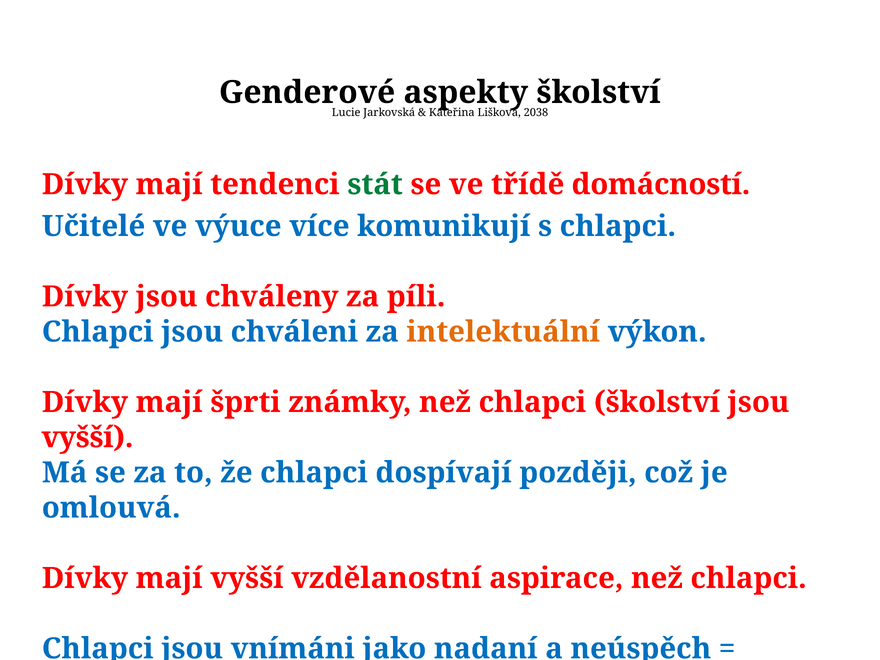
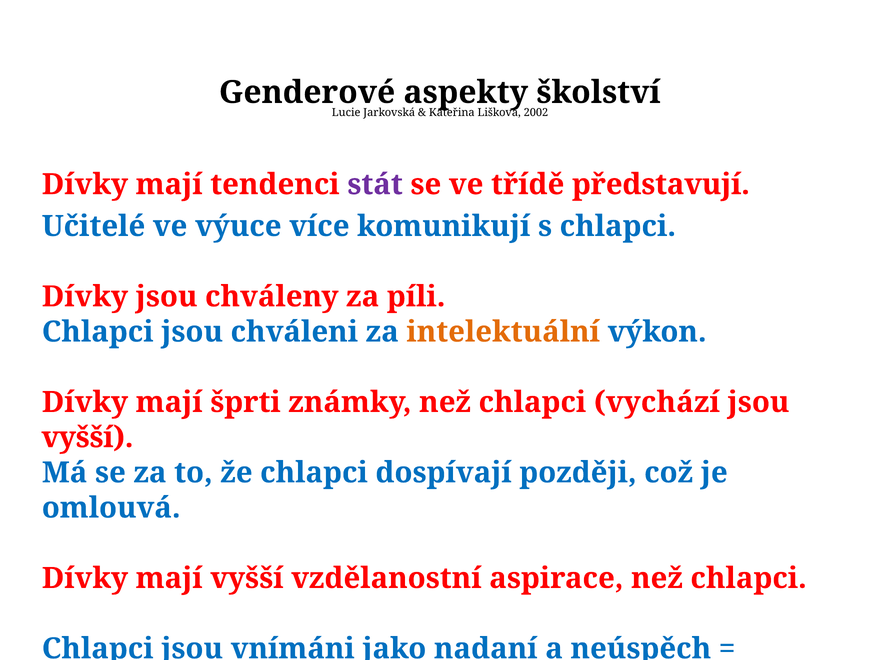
2038: 2038 -> 2002 (536, 113)
stát colour: green -> purple (375, 184)
domácností: domácností -> představují (661, 184)
chlapci školství: školství -> vychází (657, 402)
